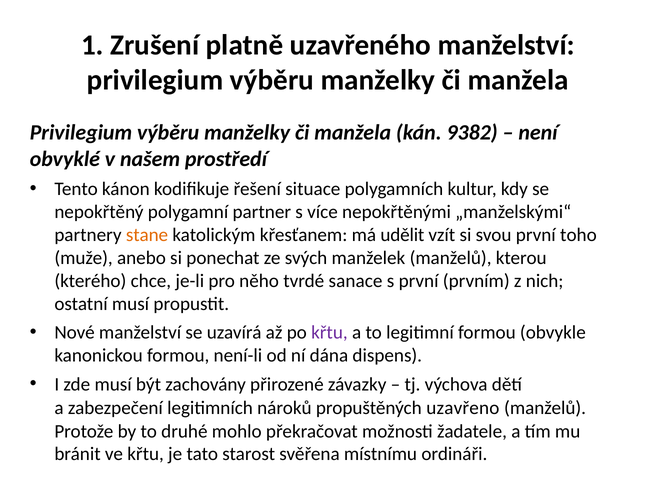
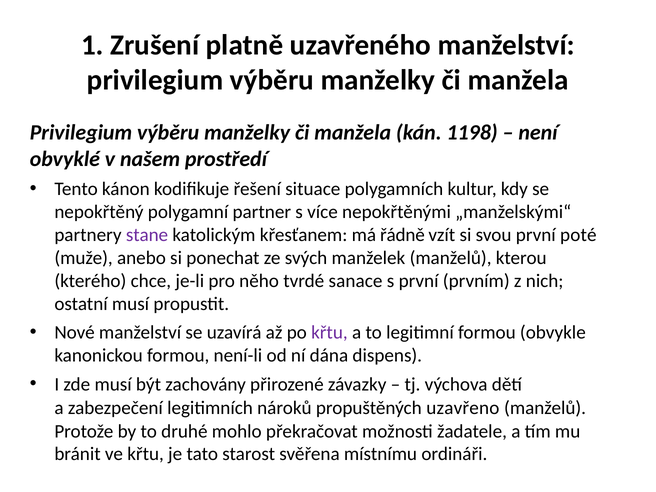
9382: 9382 -> 1198 (472, 133)
stane colour: orange -> purple (147, 235)
udělit: udělit -> řádně (402, 235)
toho: toho -> poté (578, 235)
